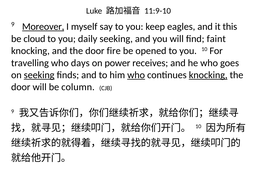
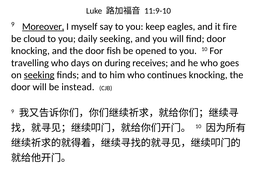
this: this -> fire (230, 27)
find faint: faint -> door (216, 39)
fire: fire -> fish (114, 51)
power: power -> during (117, 63)
who underline: present -> none (136, 75)
knocking underline: present -> none (208, 75)
column: column -> instead (78, 87)
